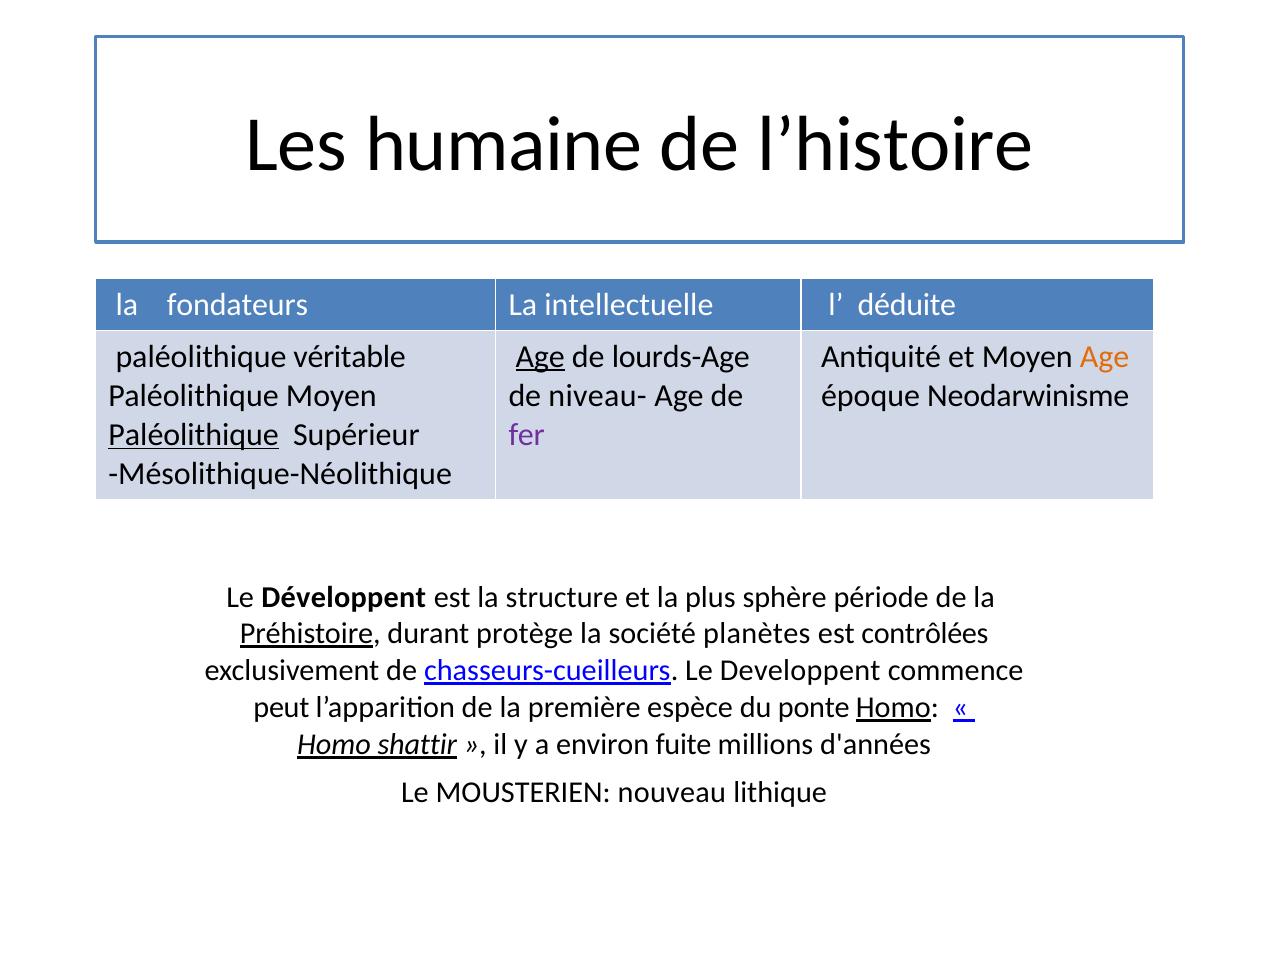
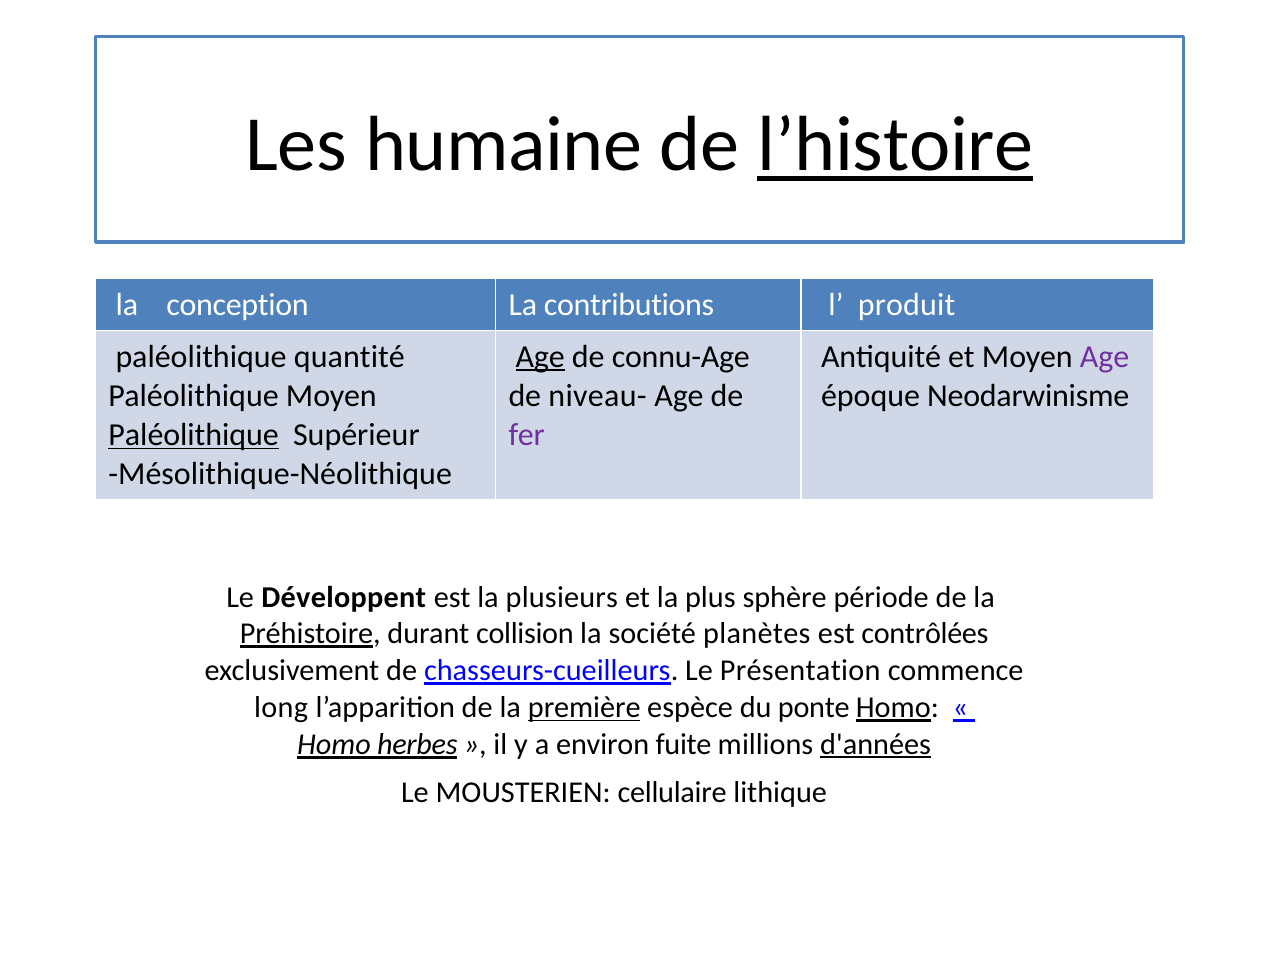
l’histoire underline: none -> present (895, 145)
fondateurs: fondateurs -> conception (238, 305)
intellectuelle: intellectuelle -> contributions (629, 305)
déduite: déduite -> produit (907, 305)
véritable: véritable -> quantité (349, 357)
lourds-Age: lourds-Age -> connu-Age (681, 357)
Age colour: orange -> purple (1105, 357)
structure: structure -> plusieurs (562, 597)
protège: protège -> collision (525, 634)
Developpent: Developpent -> Présentation (800, 671)
peut: peut -> long (281, 707)
première underline: none -> present (584, 707)
shattir: shattir -> herbes (417, 744)
d'années underline: none -> present (876, 744)
nouveau: nouveau -> cellulaire (672, 793)
